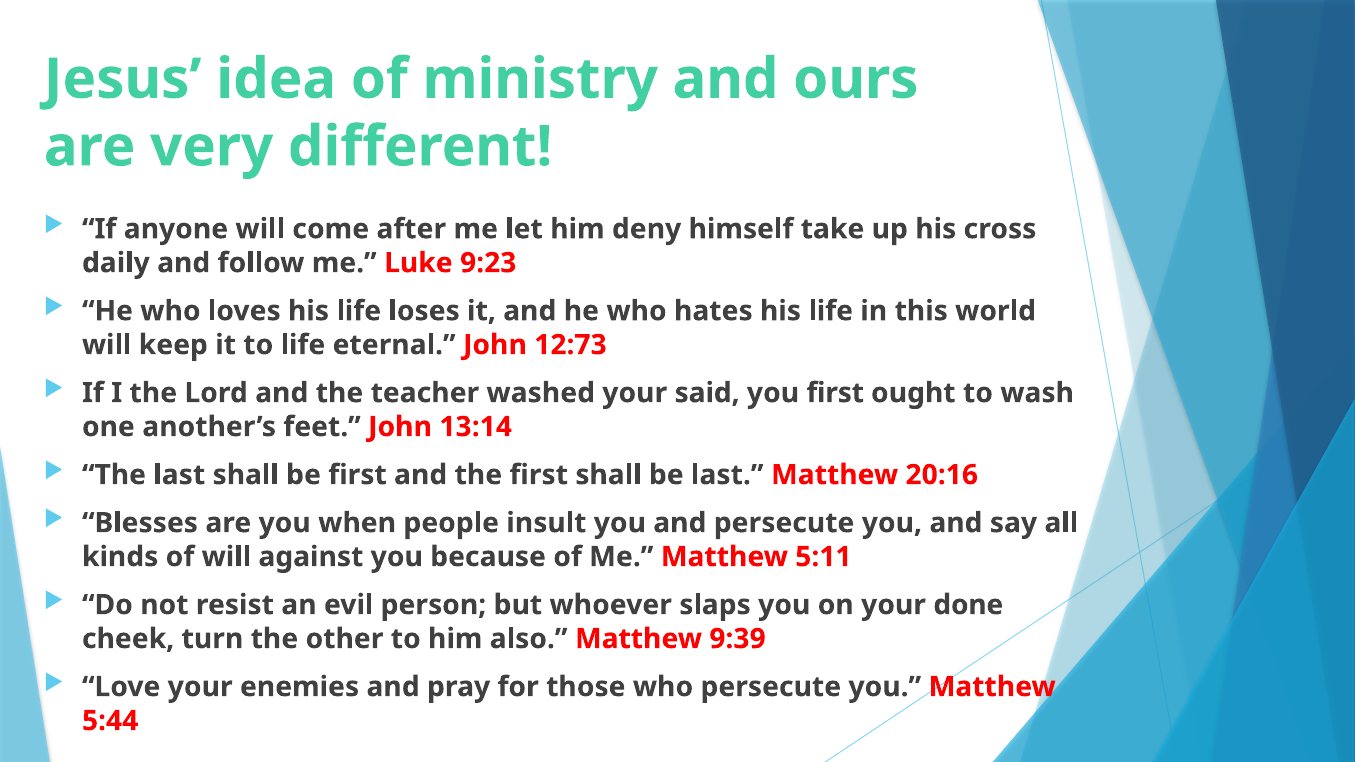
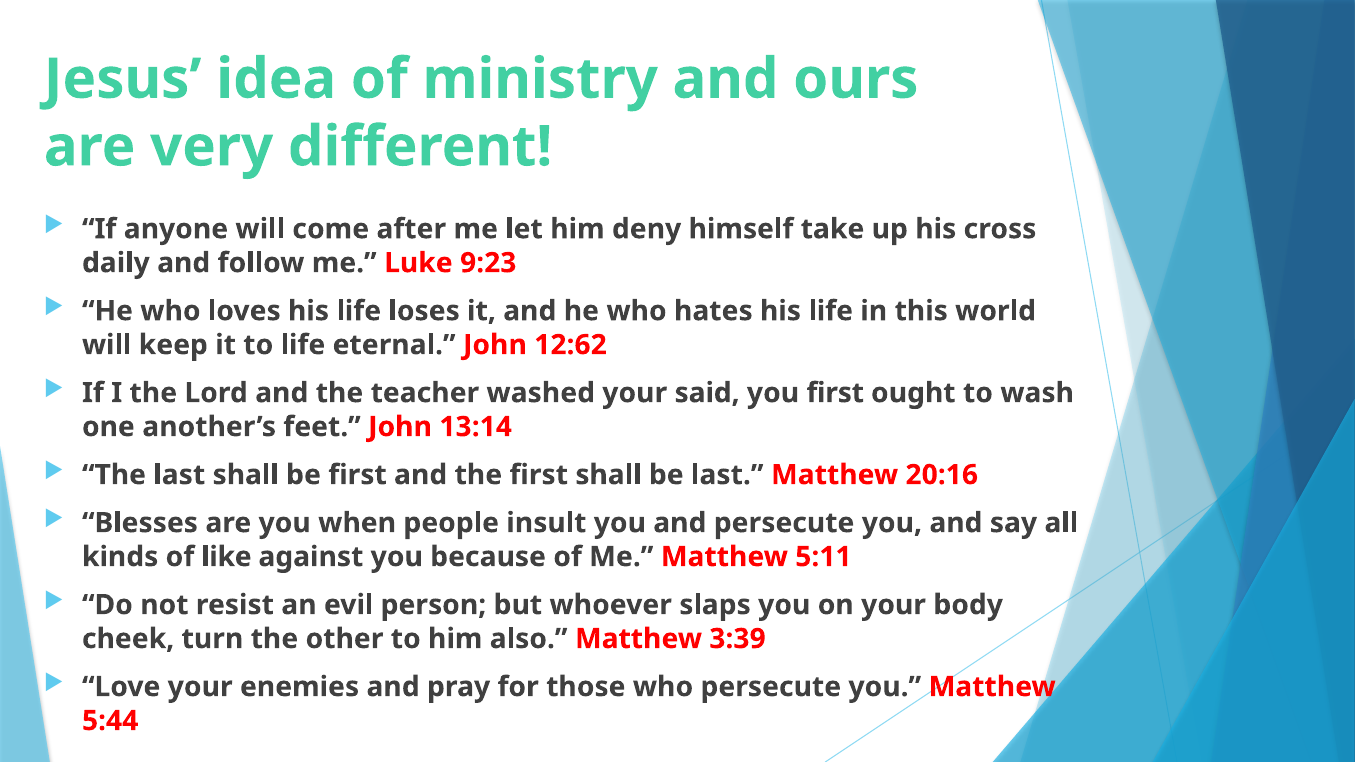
12:73: 12:73 -> 12:62 (571, 345)
of will: will -> like (226, 557)
done: done -> body (968, 605)
9:39: 9:39 -> 3:39 (738, 639)
